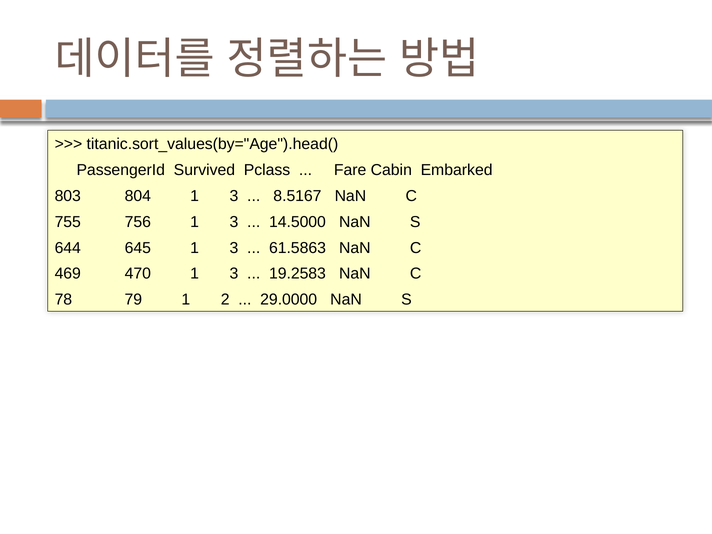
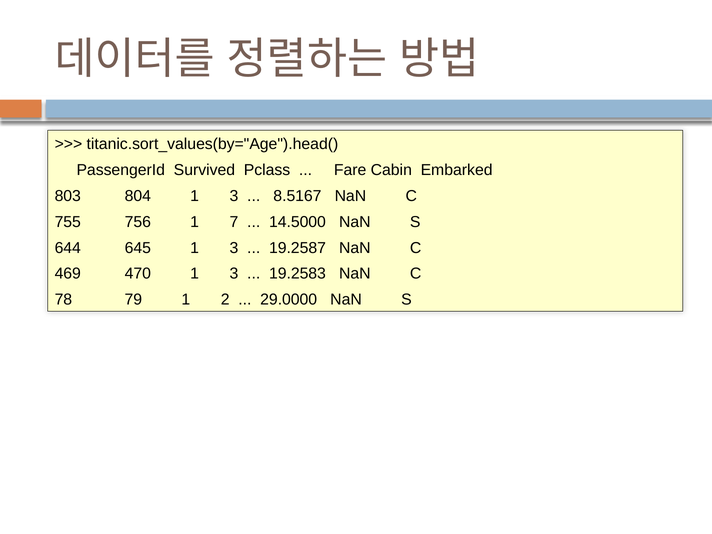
756 1 3: 3 -> 7 (234, 222)
61.5863: 61.5863 -> 19.2587 (297, 248)
